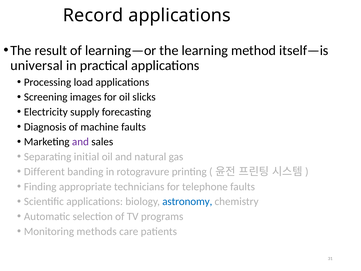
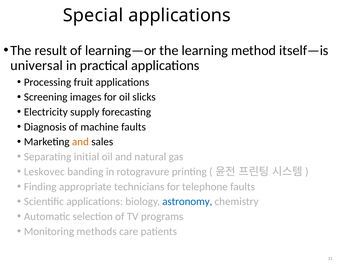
Record: Record -> Special (93, 15)
load: load -> fruit (83, 82)
and colour: purple -> orange (80, 142)
Different: Different -> Leskovec (44, 172)
